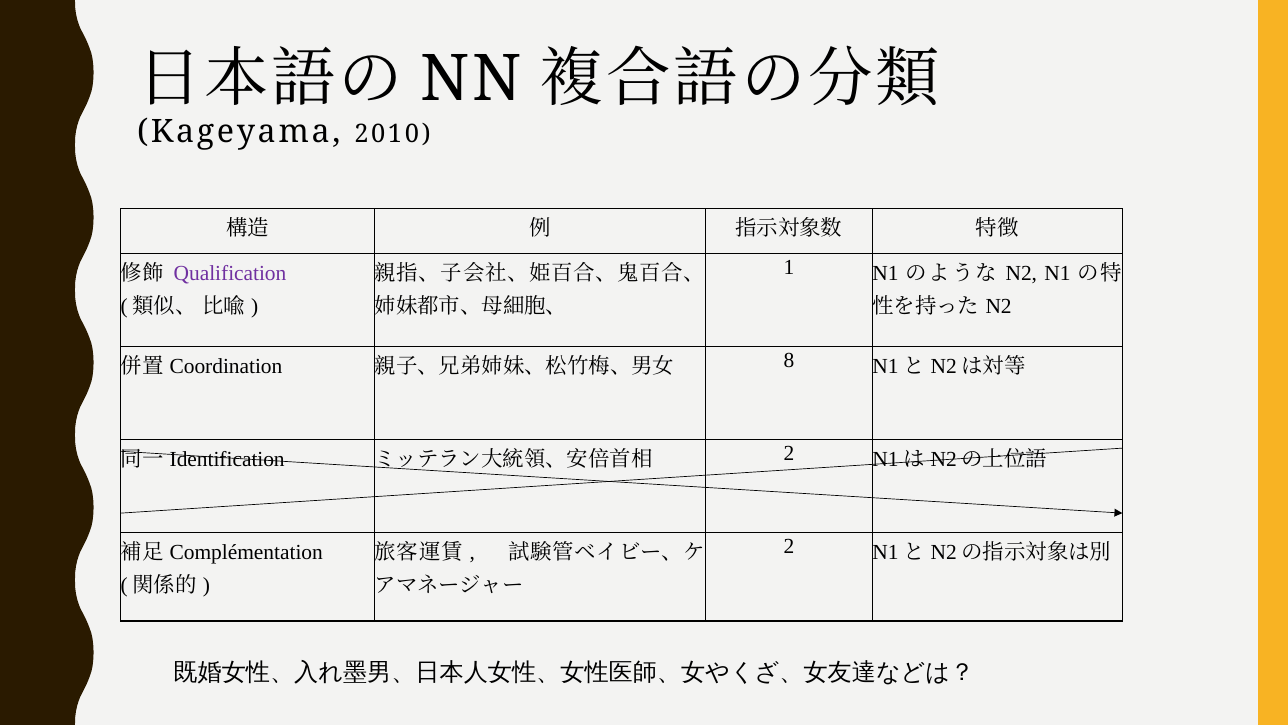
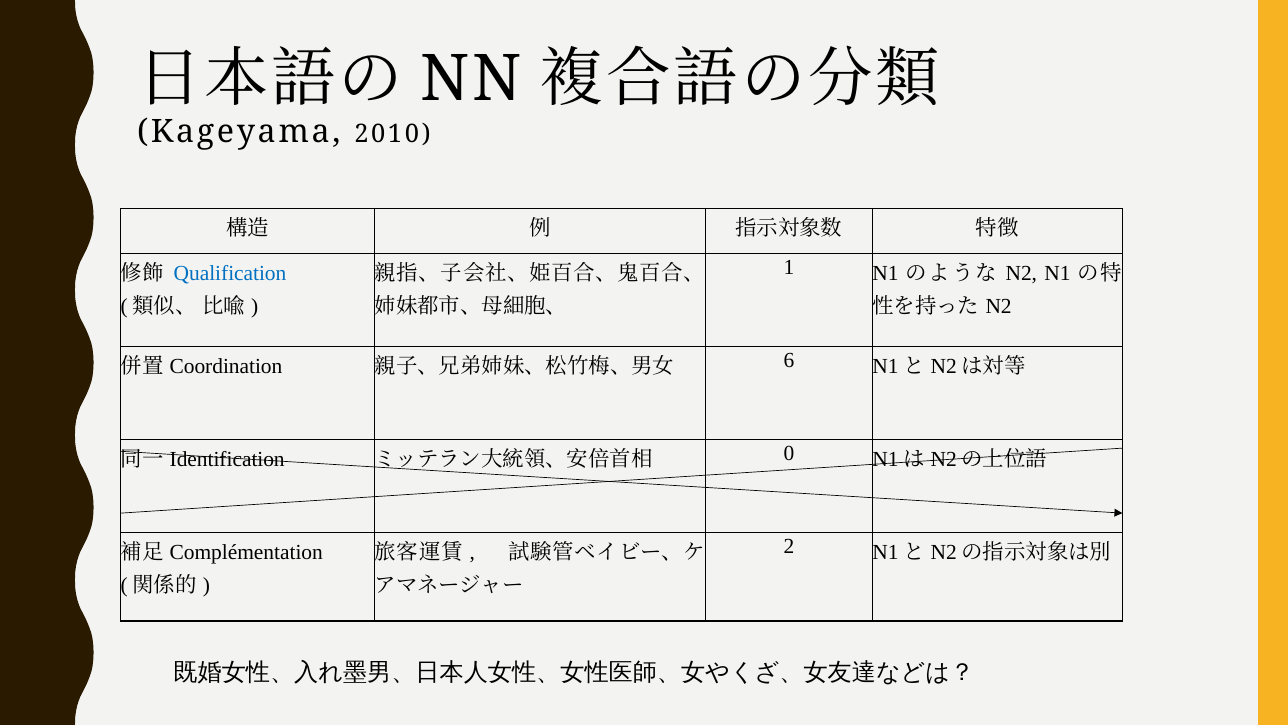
Qualification colour: purple -> blue (230, 273)
8: 8 -> 6 (789, 360)
2: 2 -> 0 (789, 453)
